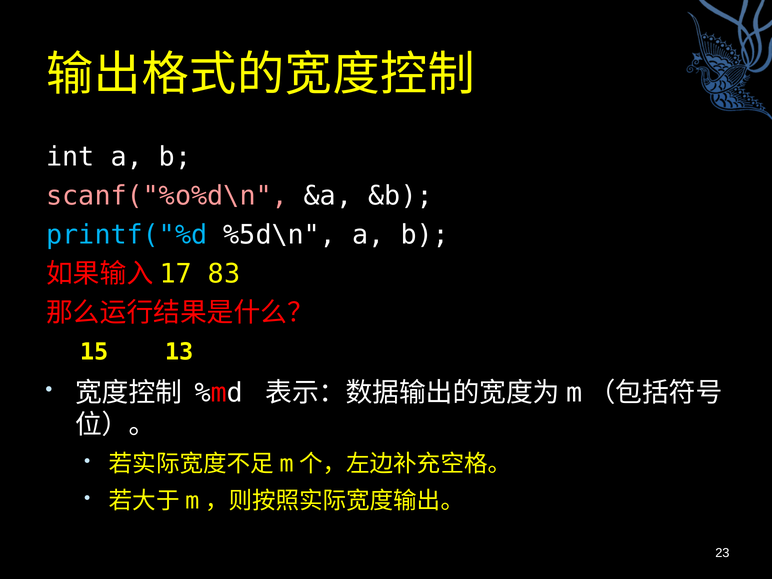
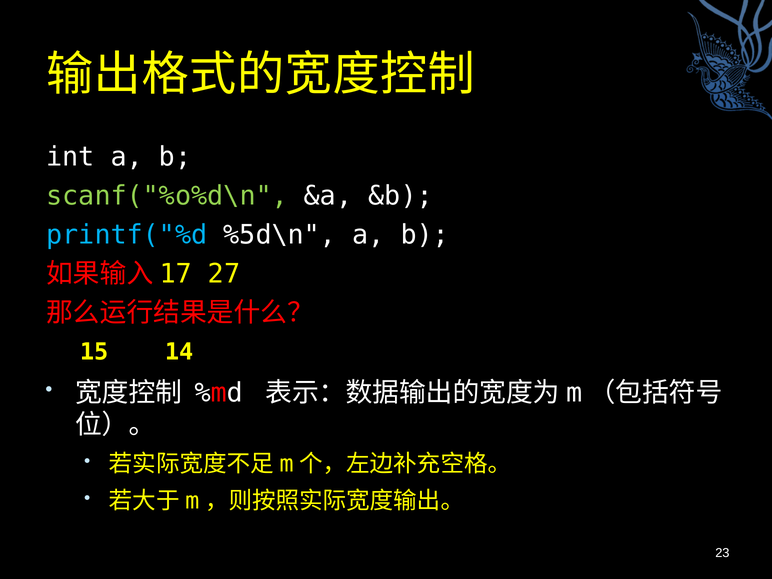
scanf("%o%d\n colour: pink -> light green (167, 196)
83: 83 -> 27 (224, 274)
13: 13 -> 14 (179, 352)
